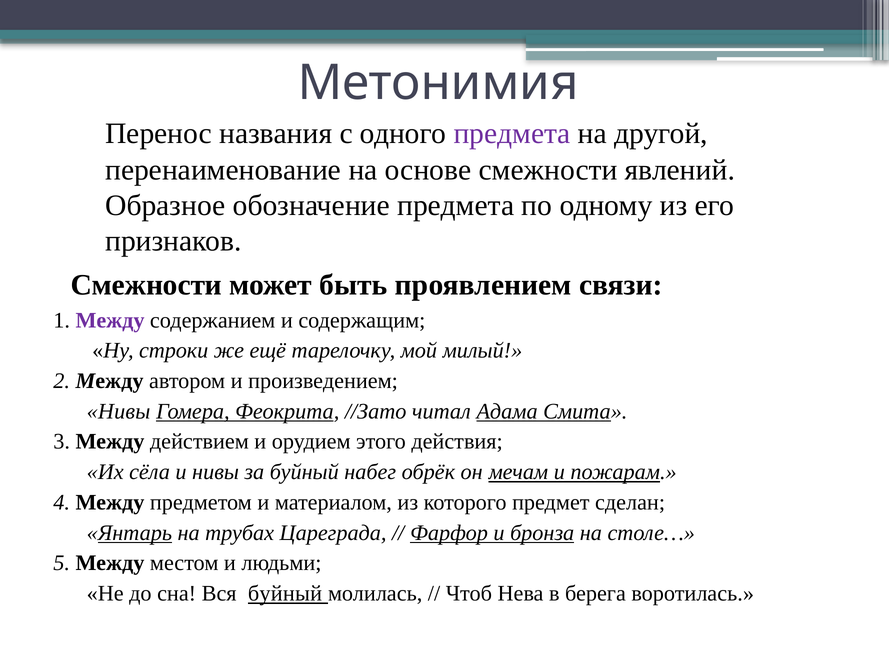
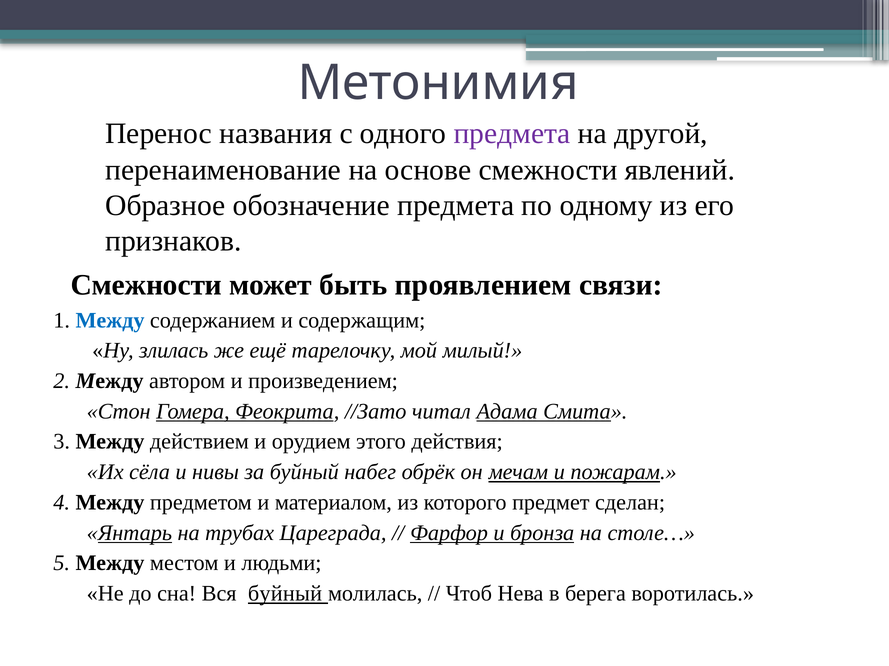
Между colour: purple -> blue (110, 321)
строки: строки -> злилась (174, 351)
Нивы: Нивы -> Стон (119, 412)
